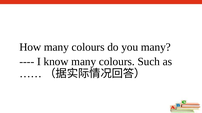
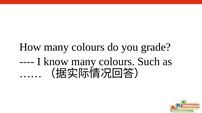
you many: many -> grade (156, 47)
